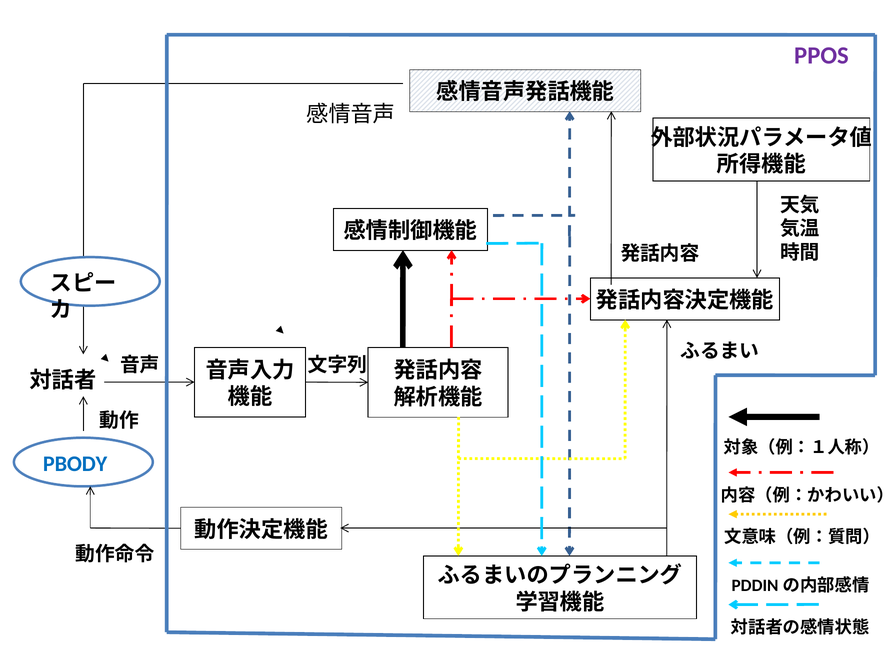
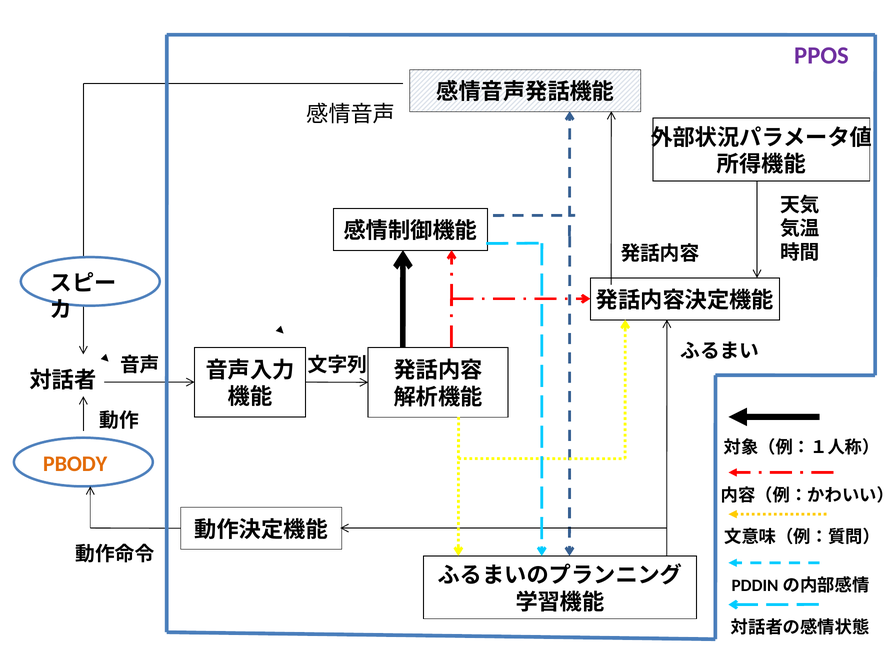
PBODY colour: blue -> orange (75, 464)
